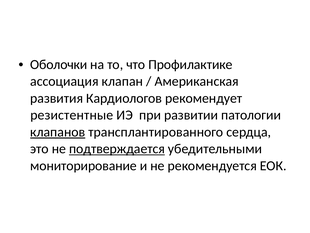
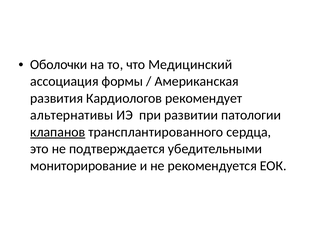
Профилактике: Профилактике -> Медицинский (190, 64)
клапан: клапан -> формы (122, 81)
резистентные: резистентные -> альтернативы (72, 115)
подтверждается underline: present -> none (117, 149)
